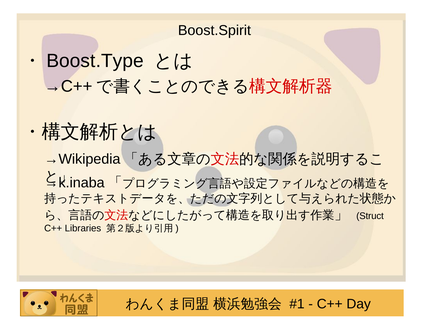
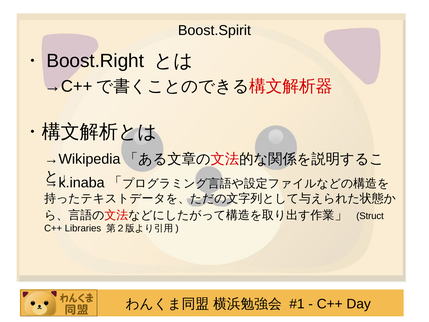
Boost.Type: Boost.Type -> Boost.Right (95, 61)
